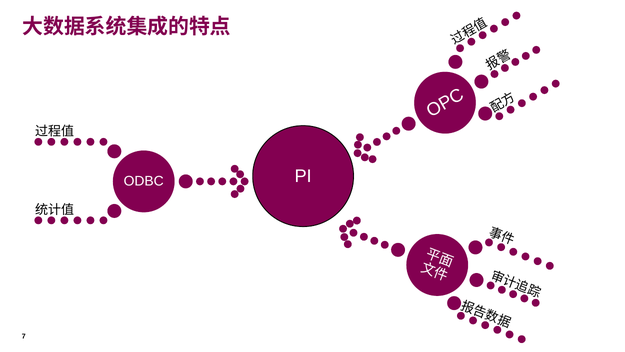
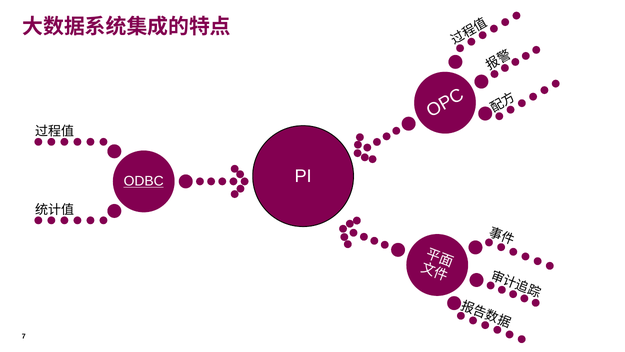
ODBC underline: none -> present (144, 181)
